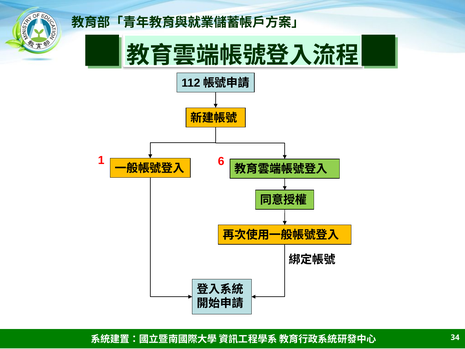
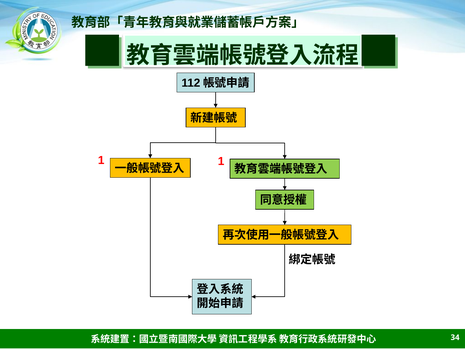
1 6: 6 -> 1 (221, 161)
